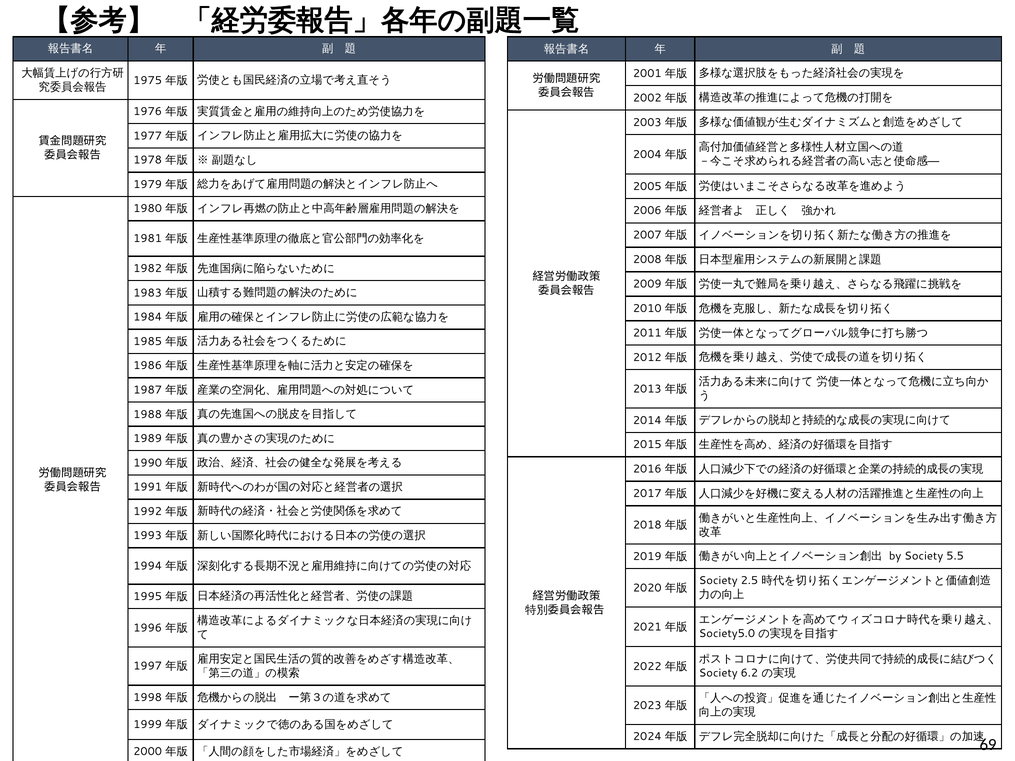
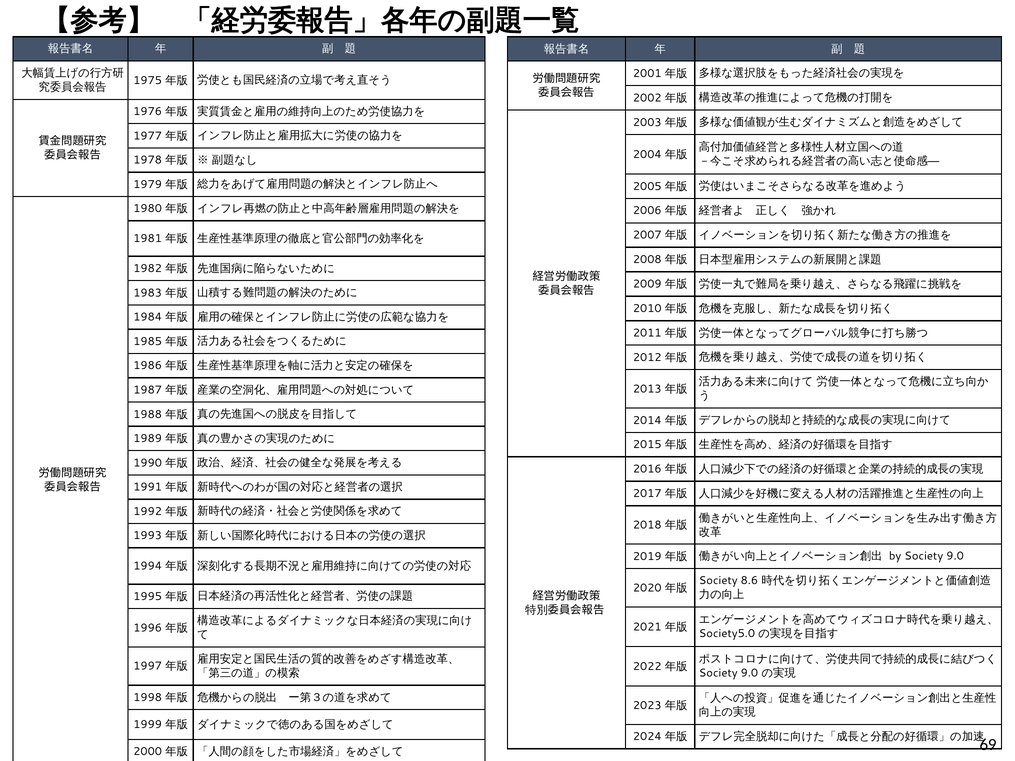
by Society 5.5: 5.5 -> 9.0 (955, 556)
2.5: 2.5 -> 8.6 (749, 581)
6.2: 6.2 -> 9.0 (749, 673)
